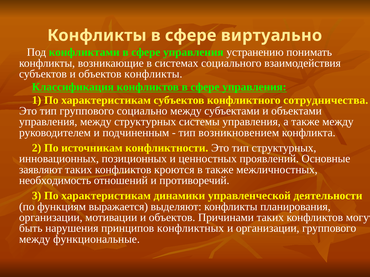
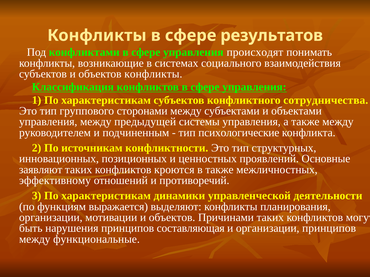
виртуально: виртуально -> результатов (272, 36)
устранению: устранению -> происходят (255, 52)
социально: социально -> сторонами (142, 111)
между структурных: структурных -> предыдущей (145, 122)
возникновением: возникновением -> психологические (239, 133)
необходимость: необходимость -> эффективному (55, 181)
конфликтных: конфликтных -> составляющая (191, 229)
организации группового: группового -> принципов (329, 229)
